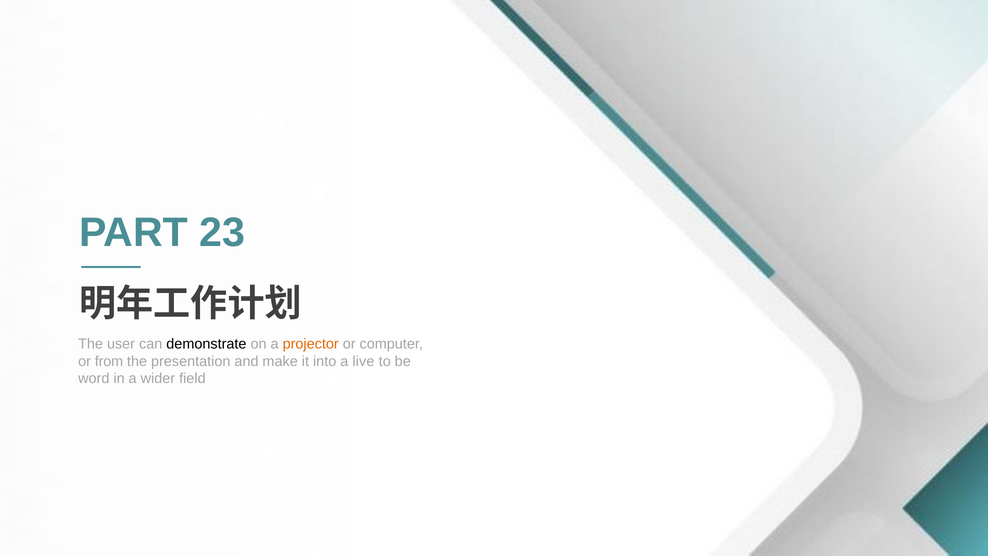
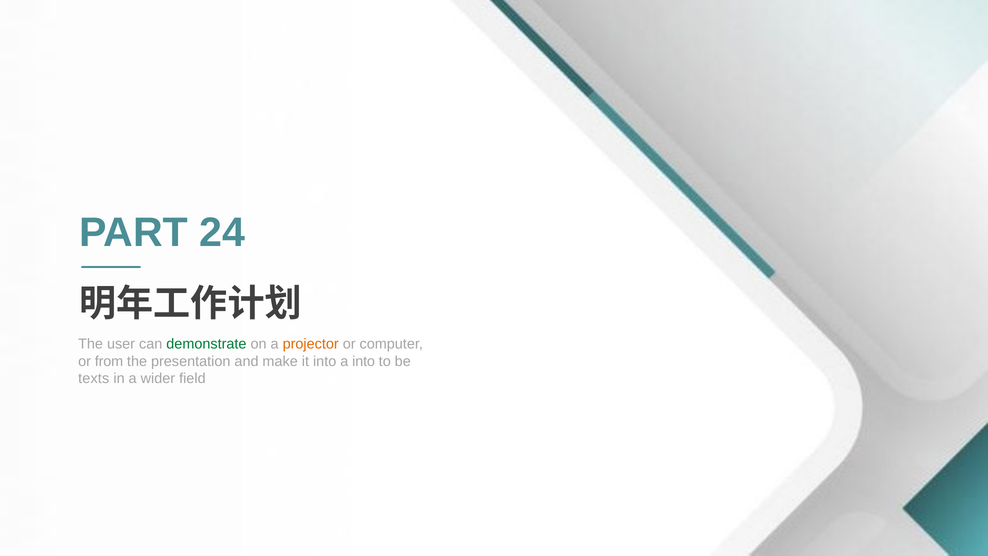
23: 23 -> 24 (222, 232)
demonstrate colour: black -> green (206, 344)
a live: live -> into (364, 361)
word: word -> texts (94, 378)
